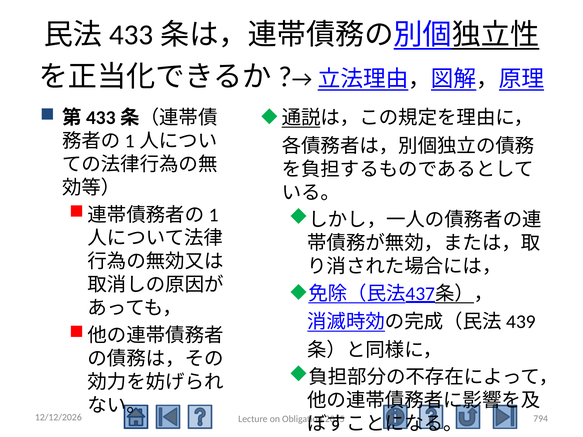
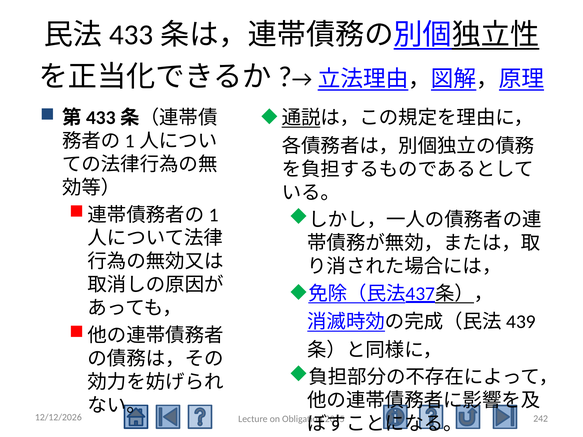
794: 794 -> 242 (541, 419)
